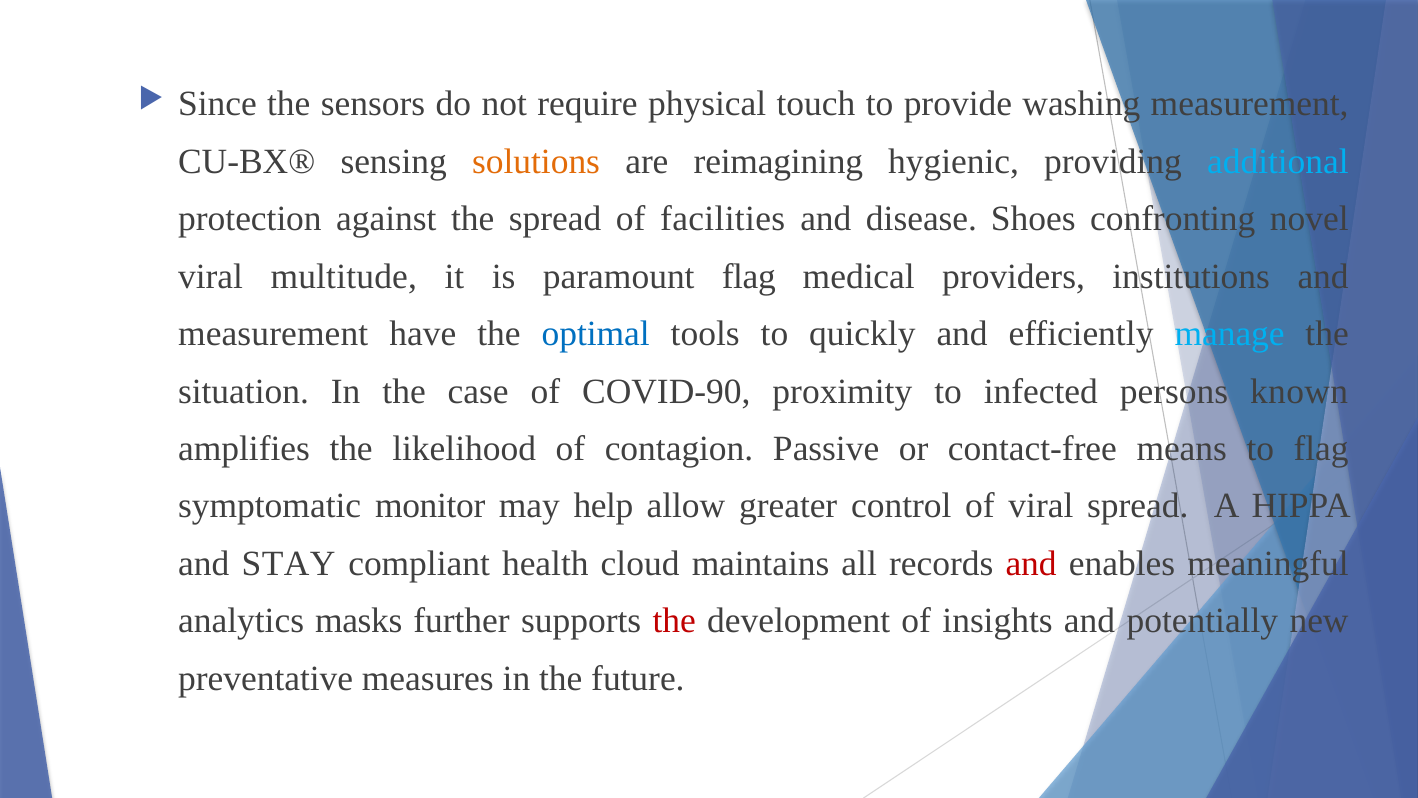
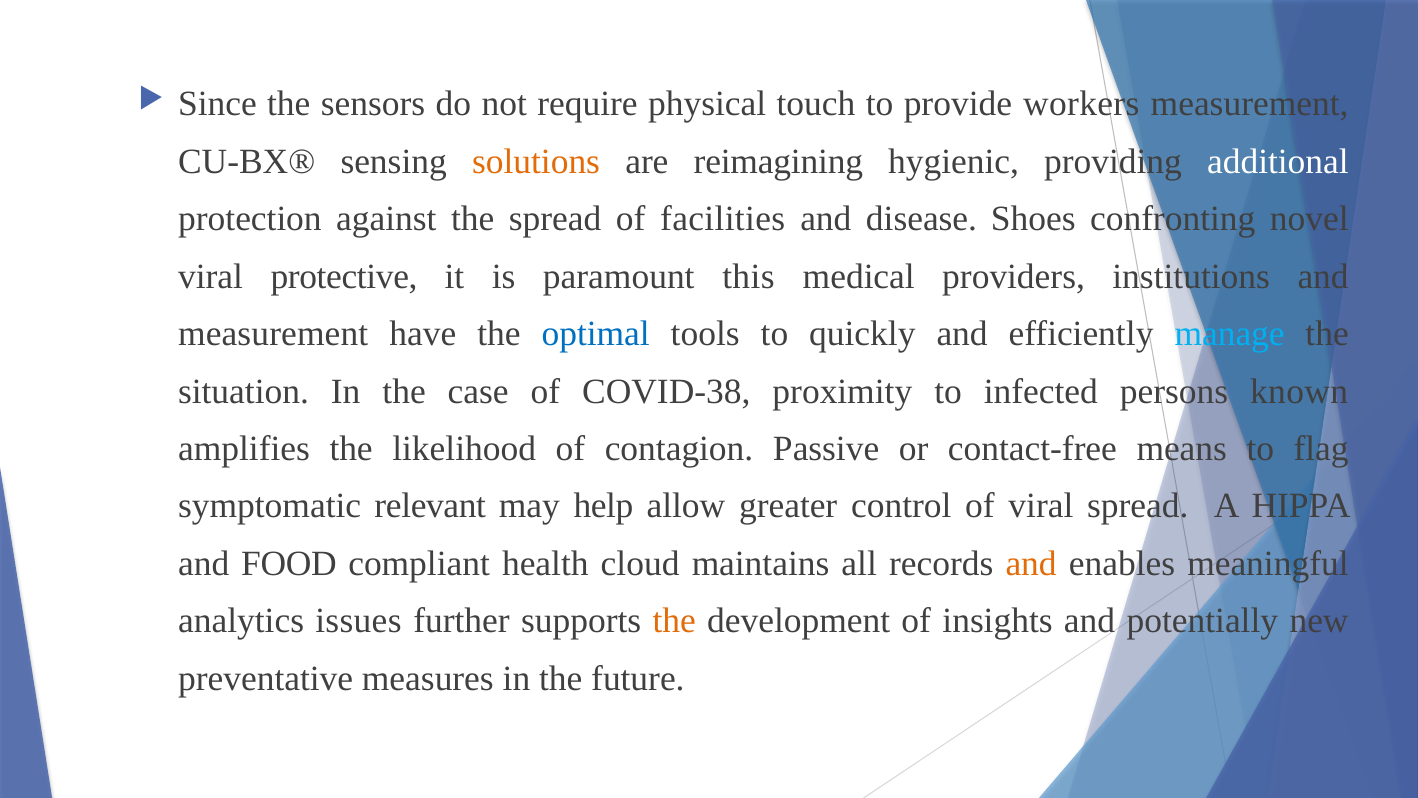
washing: washing -> workers (1081, 104)
additional colour: light blue -> white (1278, 162)
multitude: multitude -> protective (344, 276)
paramount flag: flag -> this (748, 276)
COVID-90: COVID-90 -> COVID-38 (666, 391)
monitor: monitor -> relevant (430, 506)
STAY: STAY -> FOOD (289, 563)
and colour: red -> orange (1031, 563)
masks: masks -> issues (358, 621)
the colour: red -> orange (674, 621)
